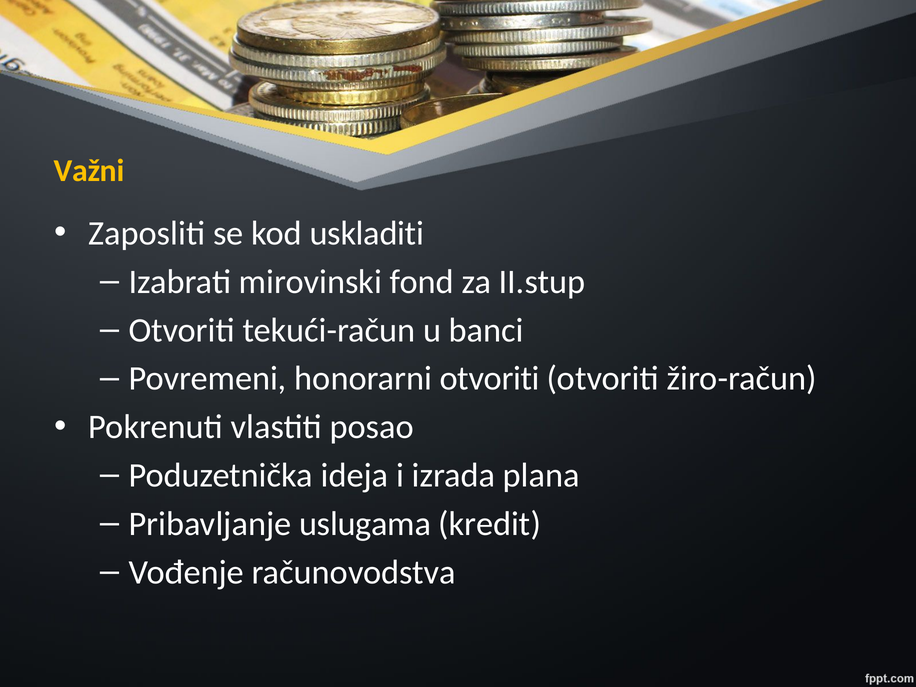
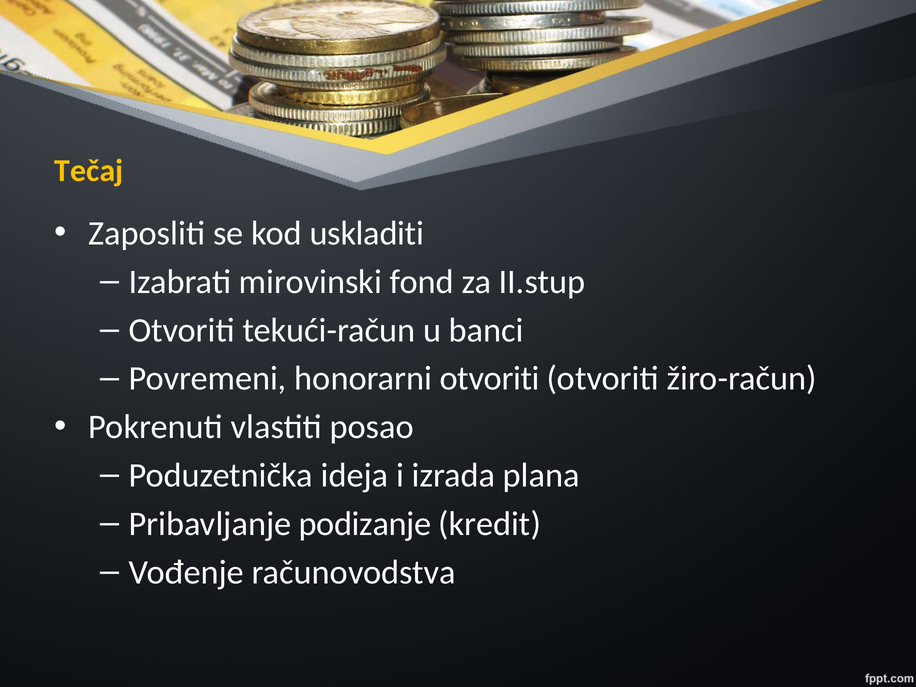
Važni: Važni -> Tečaj (89, 171)
uslugama: uslugama -> podizanje (365, 524)
